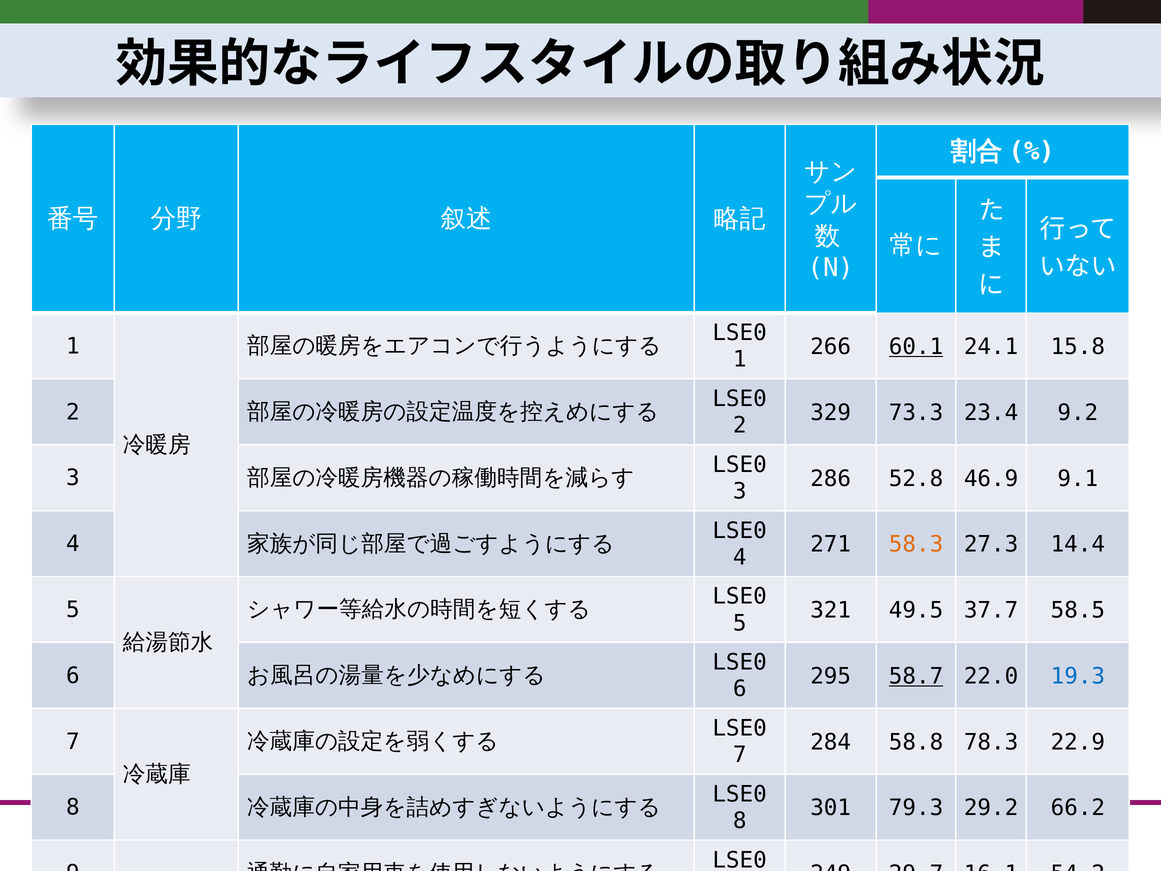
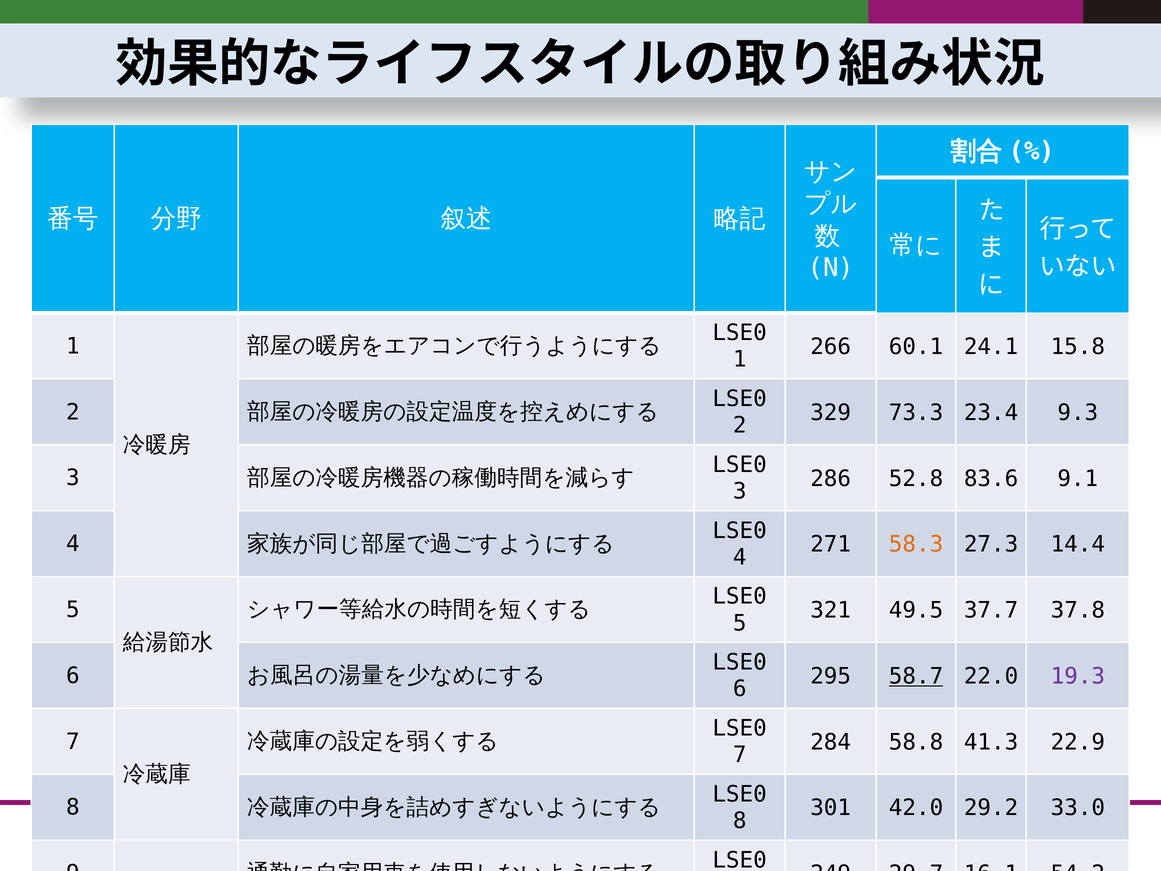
60.1 underline: present -> none (916, 347)
9.2: 9.2 -> 9.3 (1078, 413)
52.8 46.9: 46.9 -> 83.6 (991, 478)
58.5: 58.5 -> 37.8 (1078, 610)
19.3 colour: blue -> purple (1078, 676)
78.3: 78.3 -> 41.3 (991, 742)
79.3: 79.3 -> 42.0 (916, 808)
66.2: 66.2 -> 33.0 (1078, 808)
